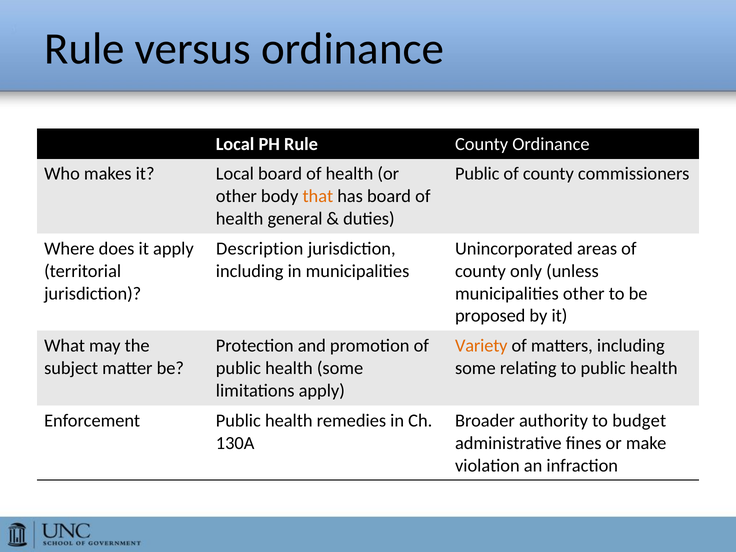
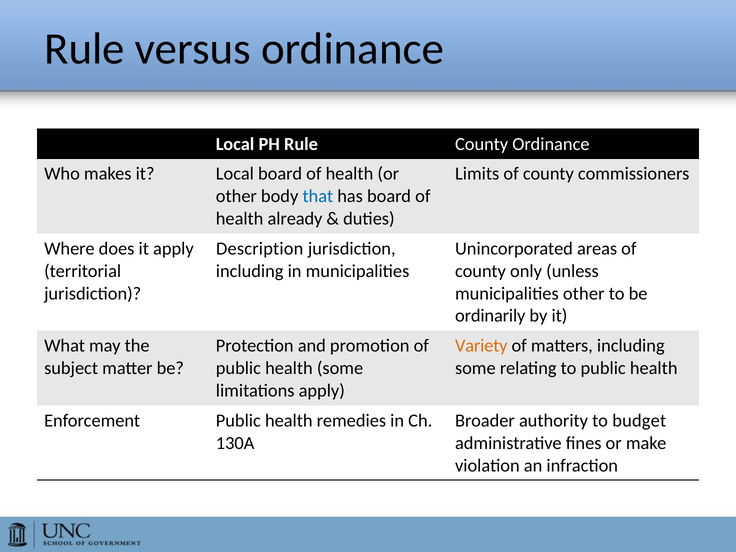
Public: Public -> Limits (477, 174)
that colour: orange -> blue (318, 196)
general: general -> already (295, 219)
proposed: proposed -> ordinarily (490, 316)
